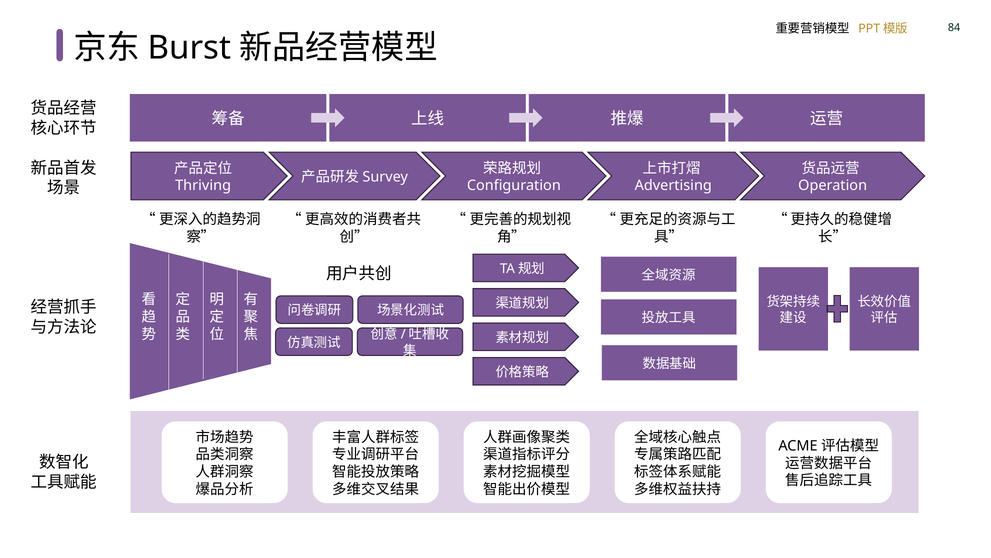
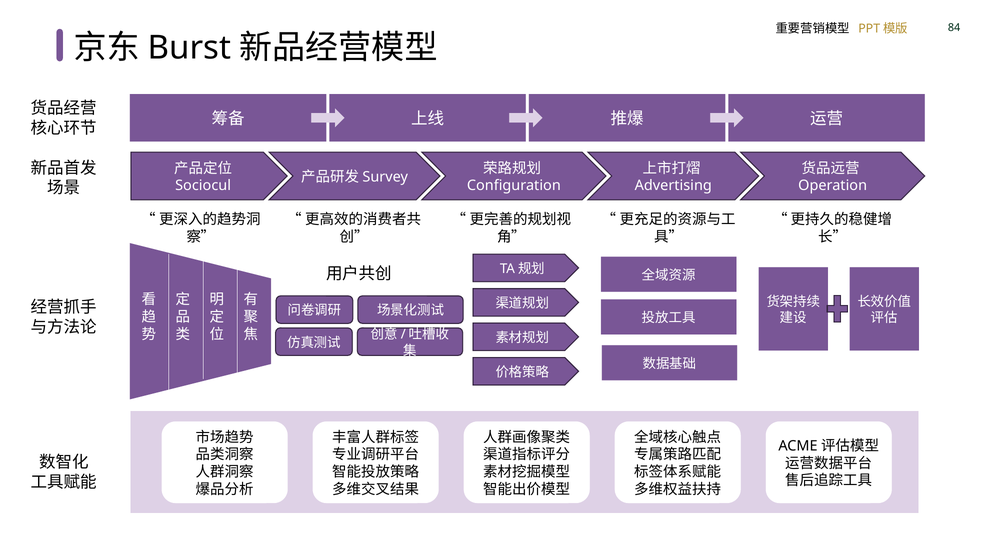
Thriving: Thriving -> Sociocul (203, 185)
